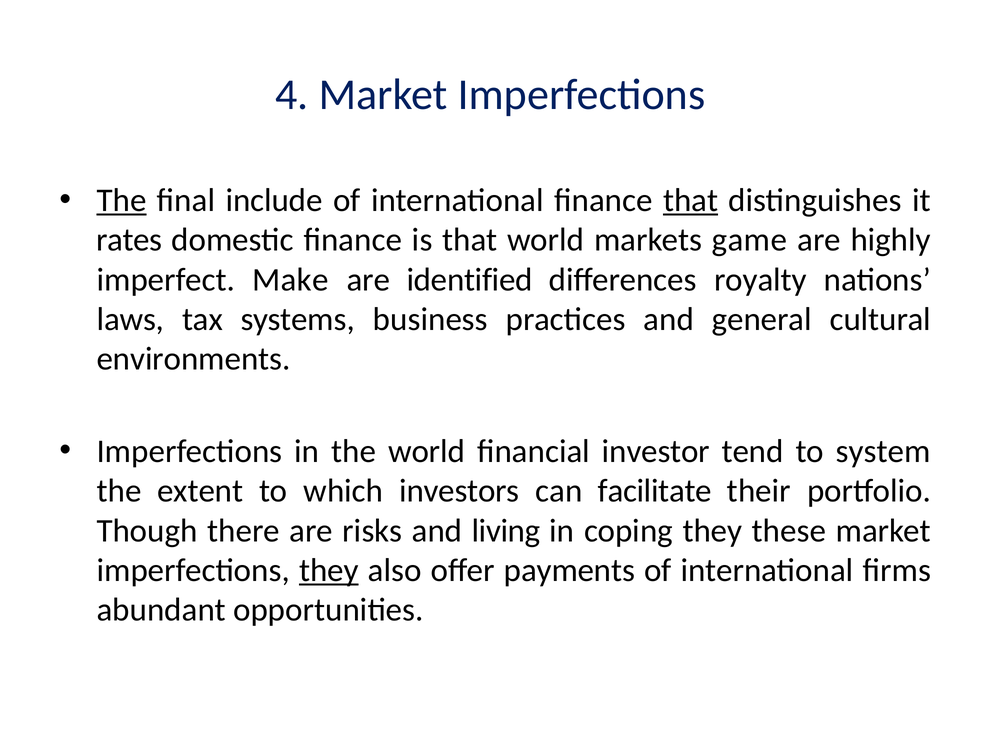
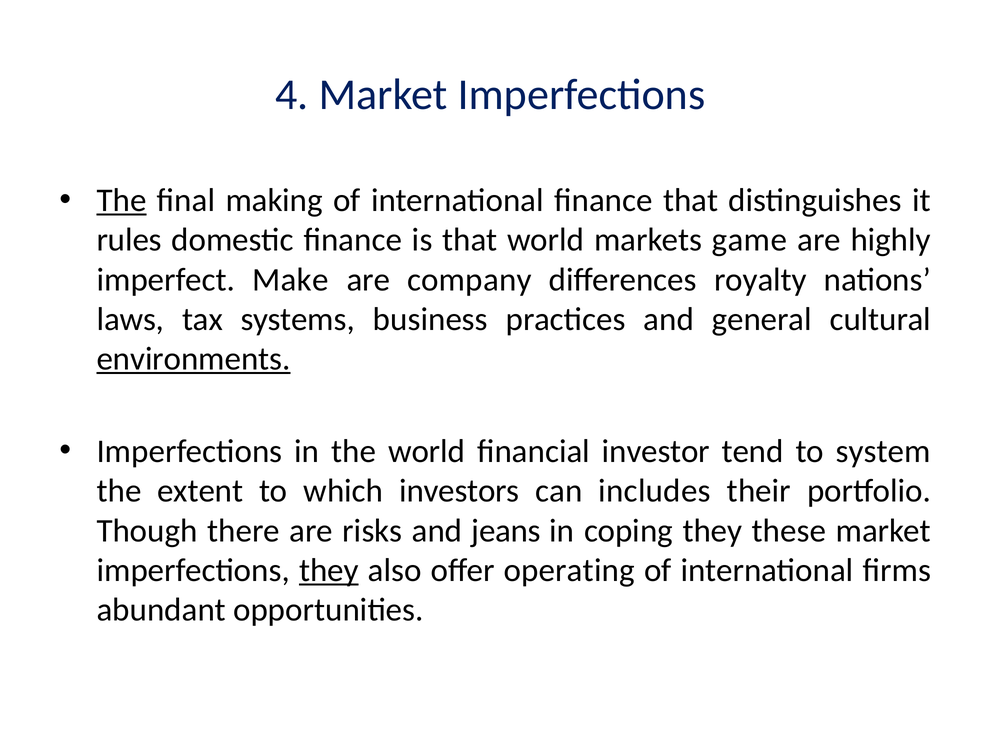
include: include -> making (274, 201)
that underline: present -> none (691, 201)
rates: rates -> rules (129, 240)
identified: identified -> company (469, 280)
environments underline: none -> present (194, 359)
facilitate: facilitate -> includes (655, 491)
living: living -> jeans (506, 531)
payments: payments -> operating (569, 570)
